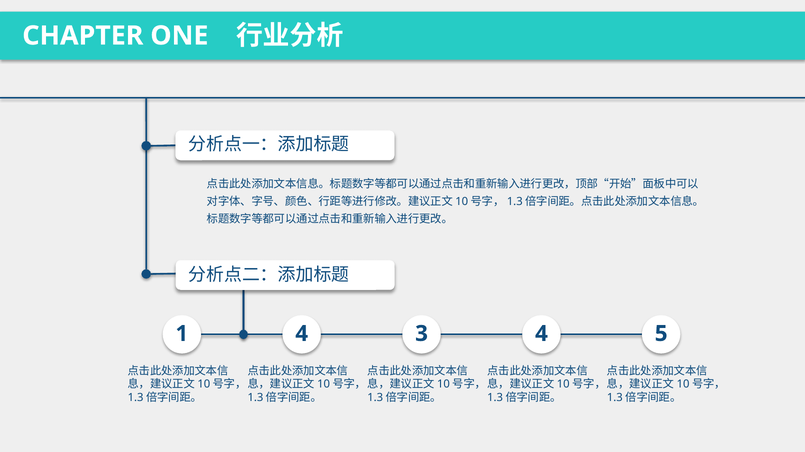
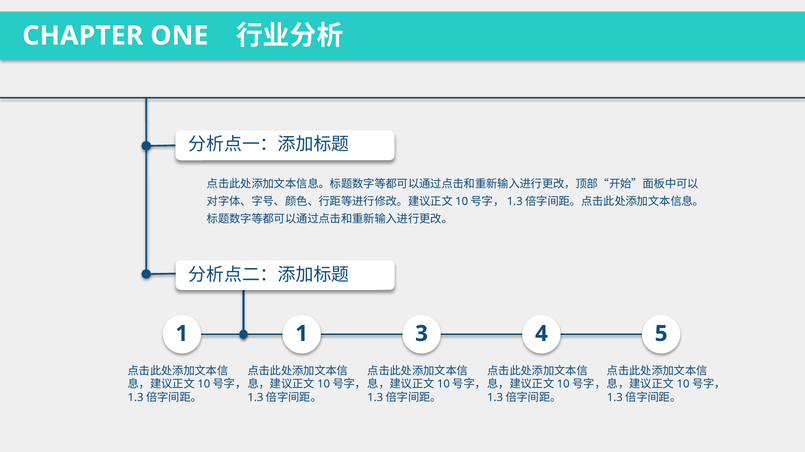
1 4: 4 -> 1 (302, 334)
